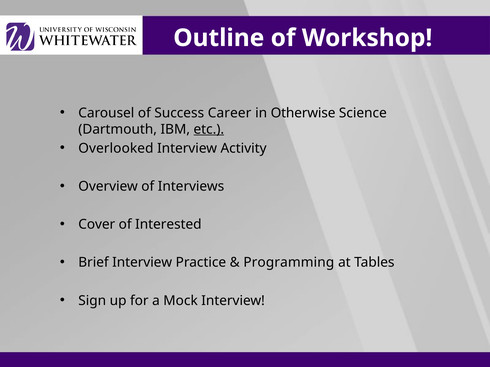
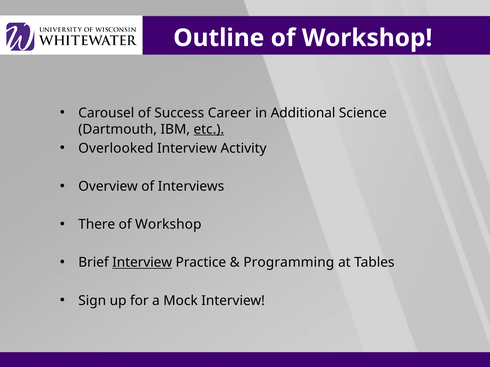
Otherwise: Otherwise -> Additional (303, 113)
Cover: Cover -> There (97, 225)
Interested: Interested -> Workshop (168, 225)
Interview underline: none -> present (142, 263)
